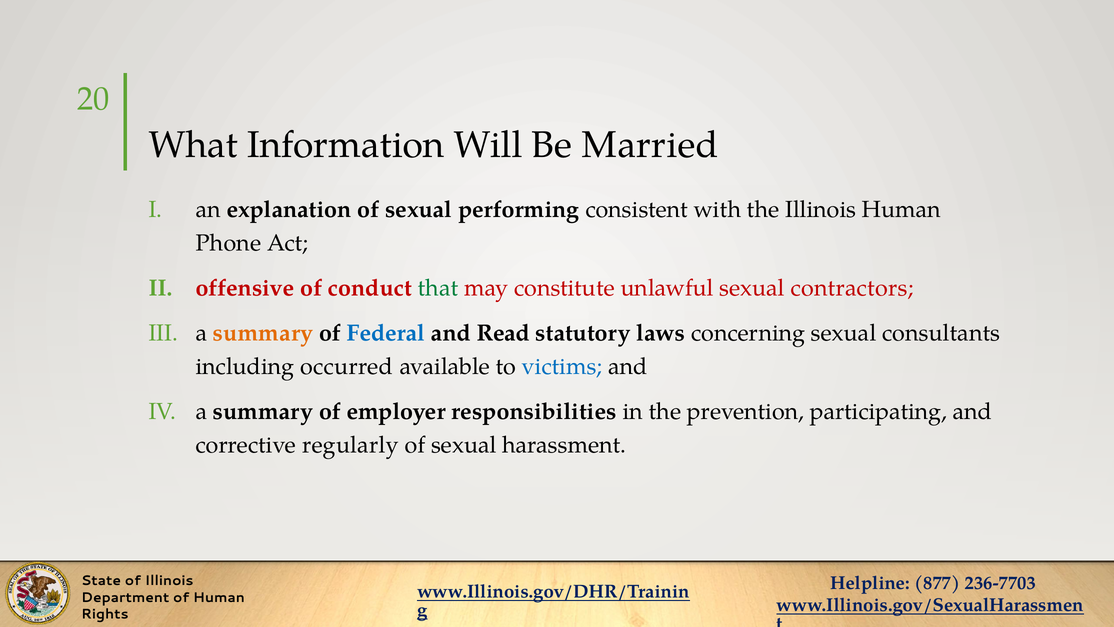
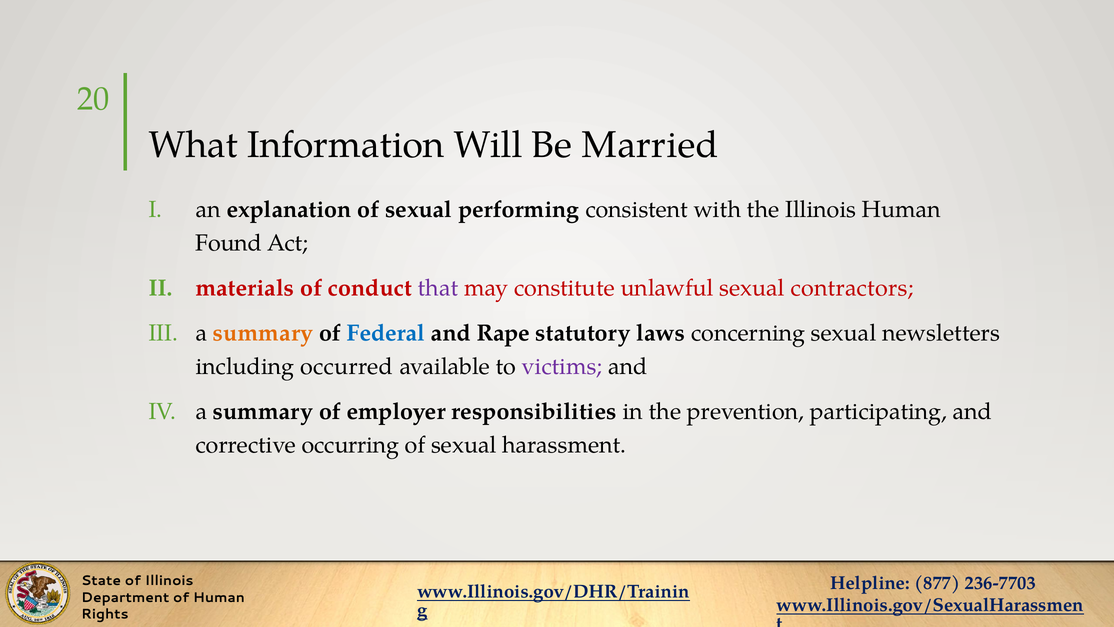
Phone: Phone -> Found (229, 243)
offensive: offensive -> materials (245, 288)
that colour: green -> purple (438, 288)
Read: Read -> Rape (503, 333)
consultants: consultants -> newsletters (941, 333)
victims colour: blue -> purple (562, 366)
regularly: regularly -> occurring (351, 445)
